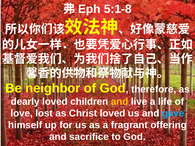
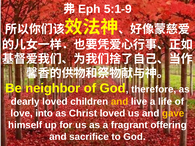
5:1-8: 5:1-8 -> 5:1-9 (118, 9)
lost: lost -> into (44, 113)
gave colour: light blue -> yellow (173, 113)
